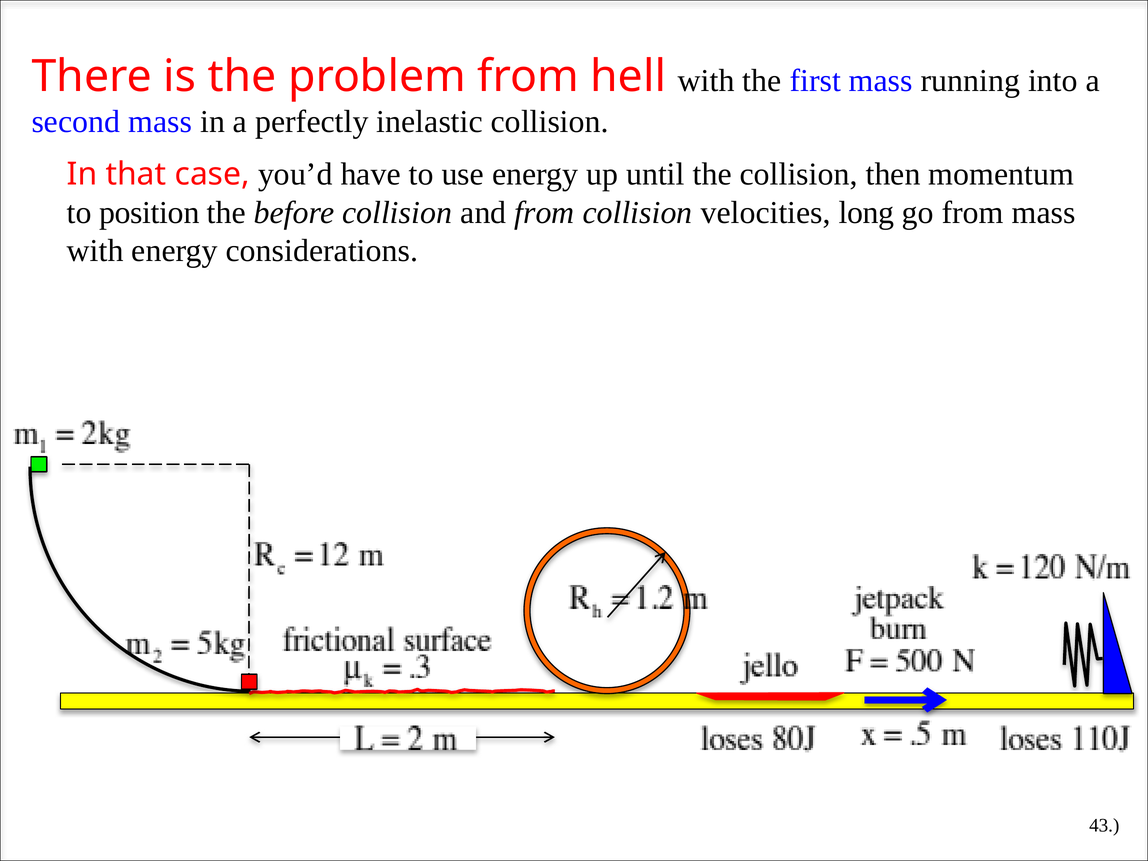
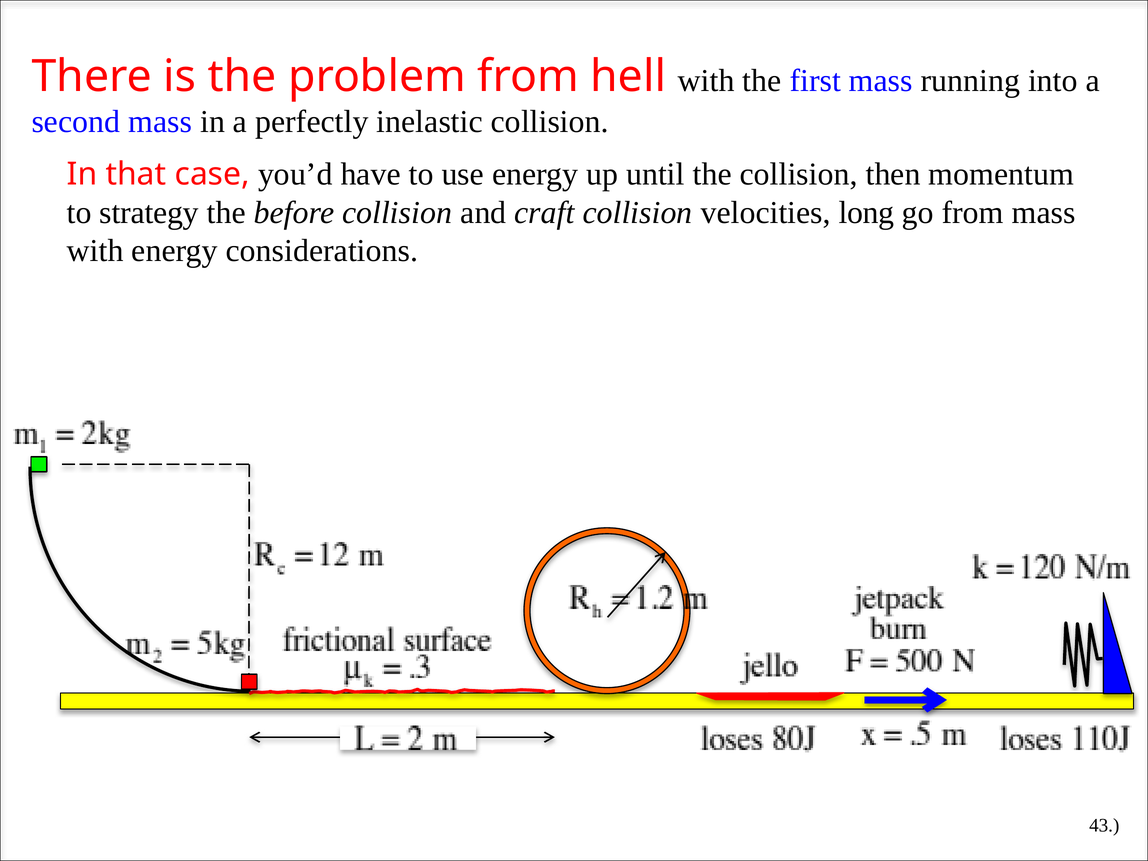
position: position -> strategy (149, 213)
and from: from -> craft (544, 213)
